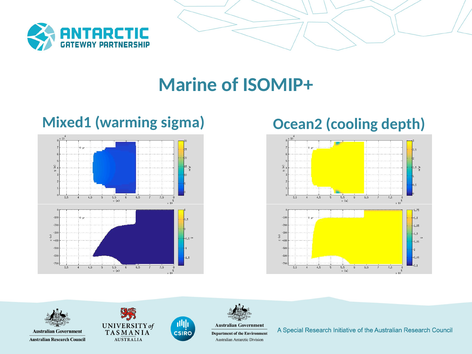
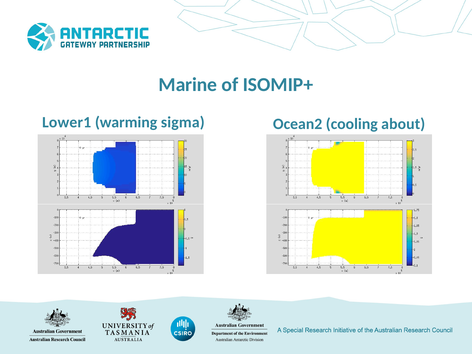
Mixed1: Mixed1 -> Lower1 (67, 122)
depth: depth -> about (403, 124)
